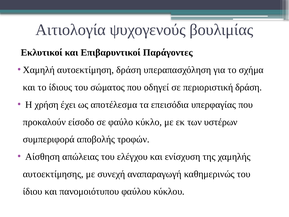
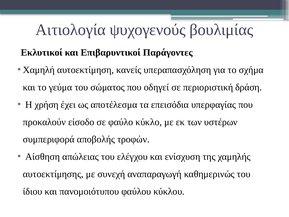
αυτοεκτίμηση δράση: δράση -> κανείς (129, 70)
ίδιους: ίδιους -> γεύμα (61, 87)
